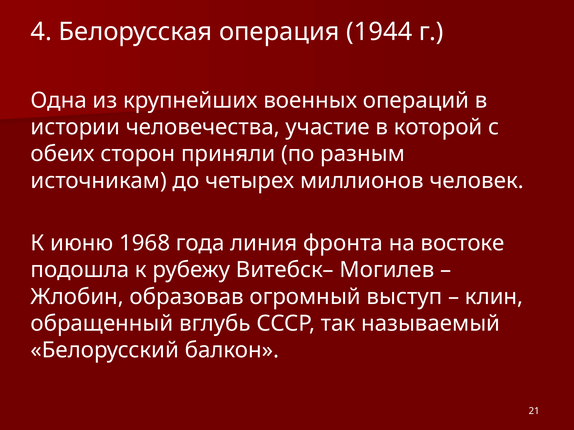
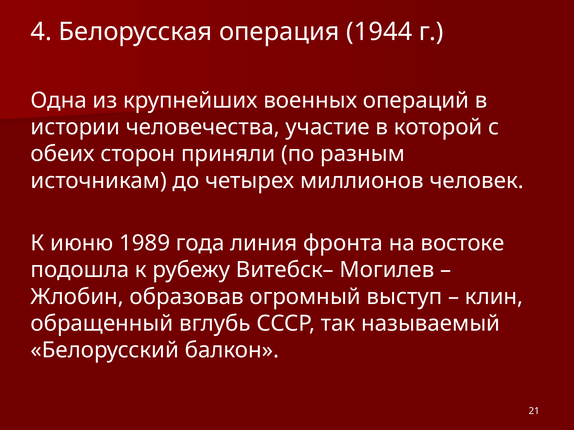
1968: 1968 -> 1989 (145, 243)
